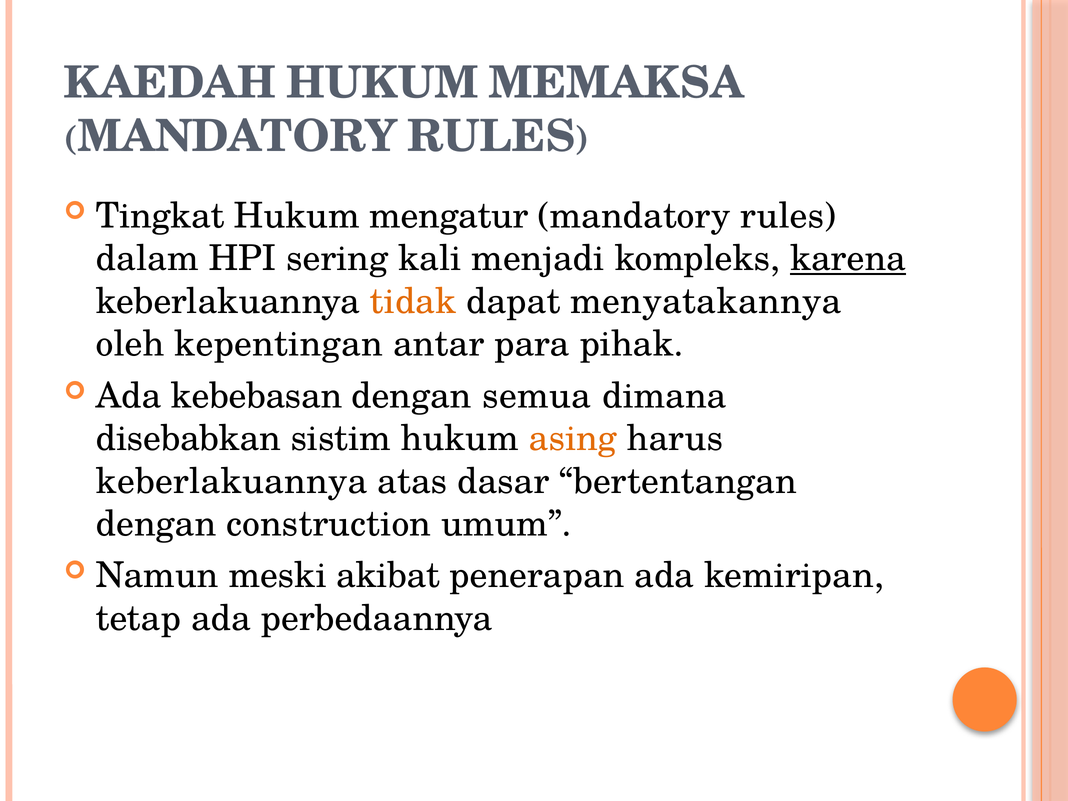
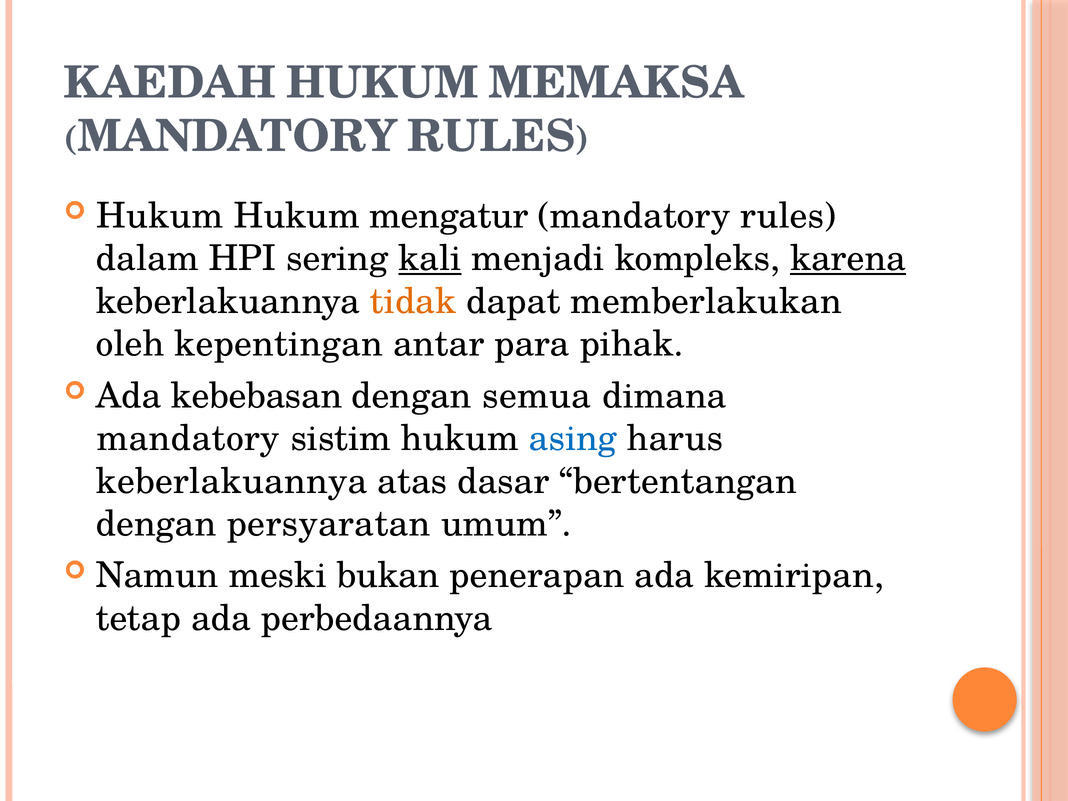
Tingkat: Tingkat -> Hukum (160, 216)
kali underline: none -> present (430, 259)
menyatakannya: menyatakannya -> memberlakukan (706, 301)
disebabkan: disebabkan -> mandatory (188, 439)
asing colour: orange -> blue (573, 439)
construction: construction -> persyaratan (329, 524)
akibat: akibat -> bukan (388, 576)
